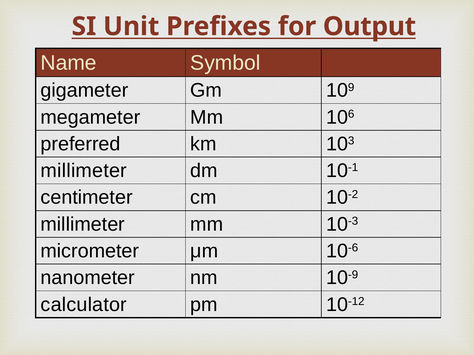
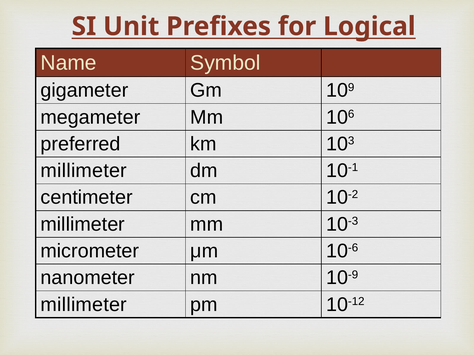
Output: Output -> Logical (369, 26)
calculator: calculator -> millimeter (84, 305)
